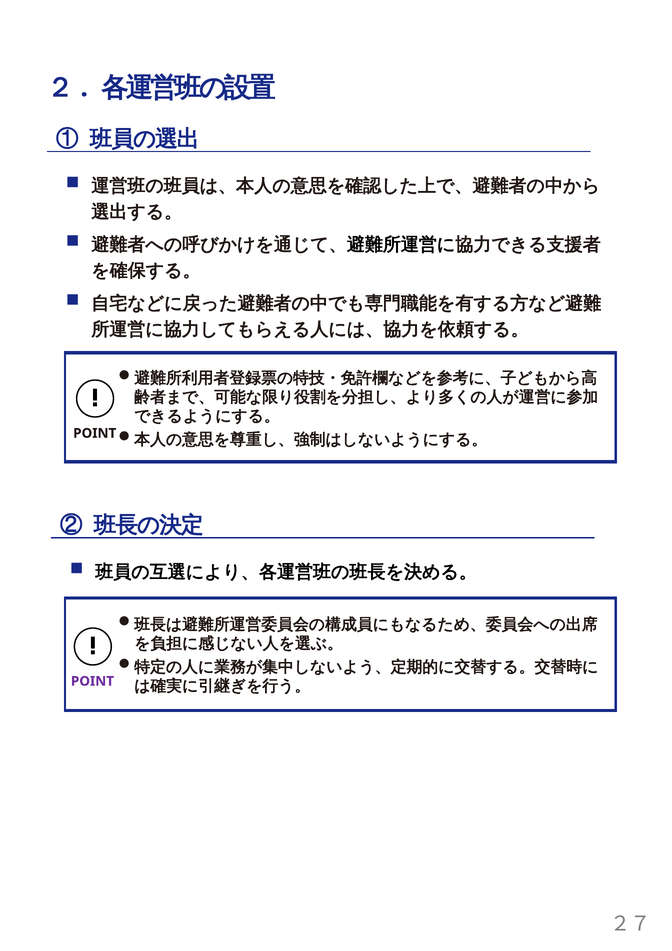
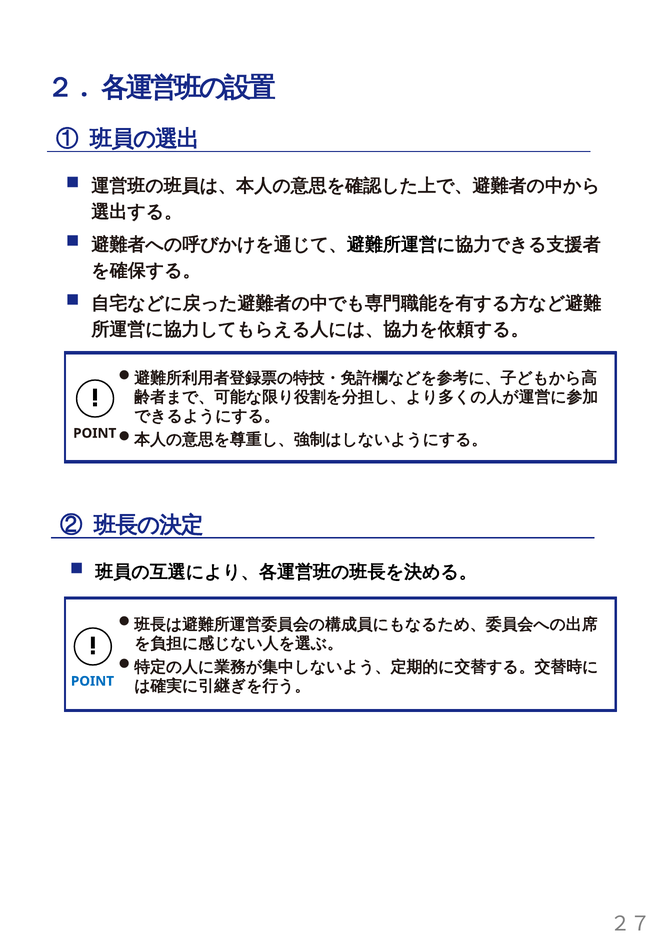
POINT colour: purple -> blue (92, 681)
